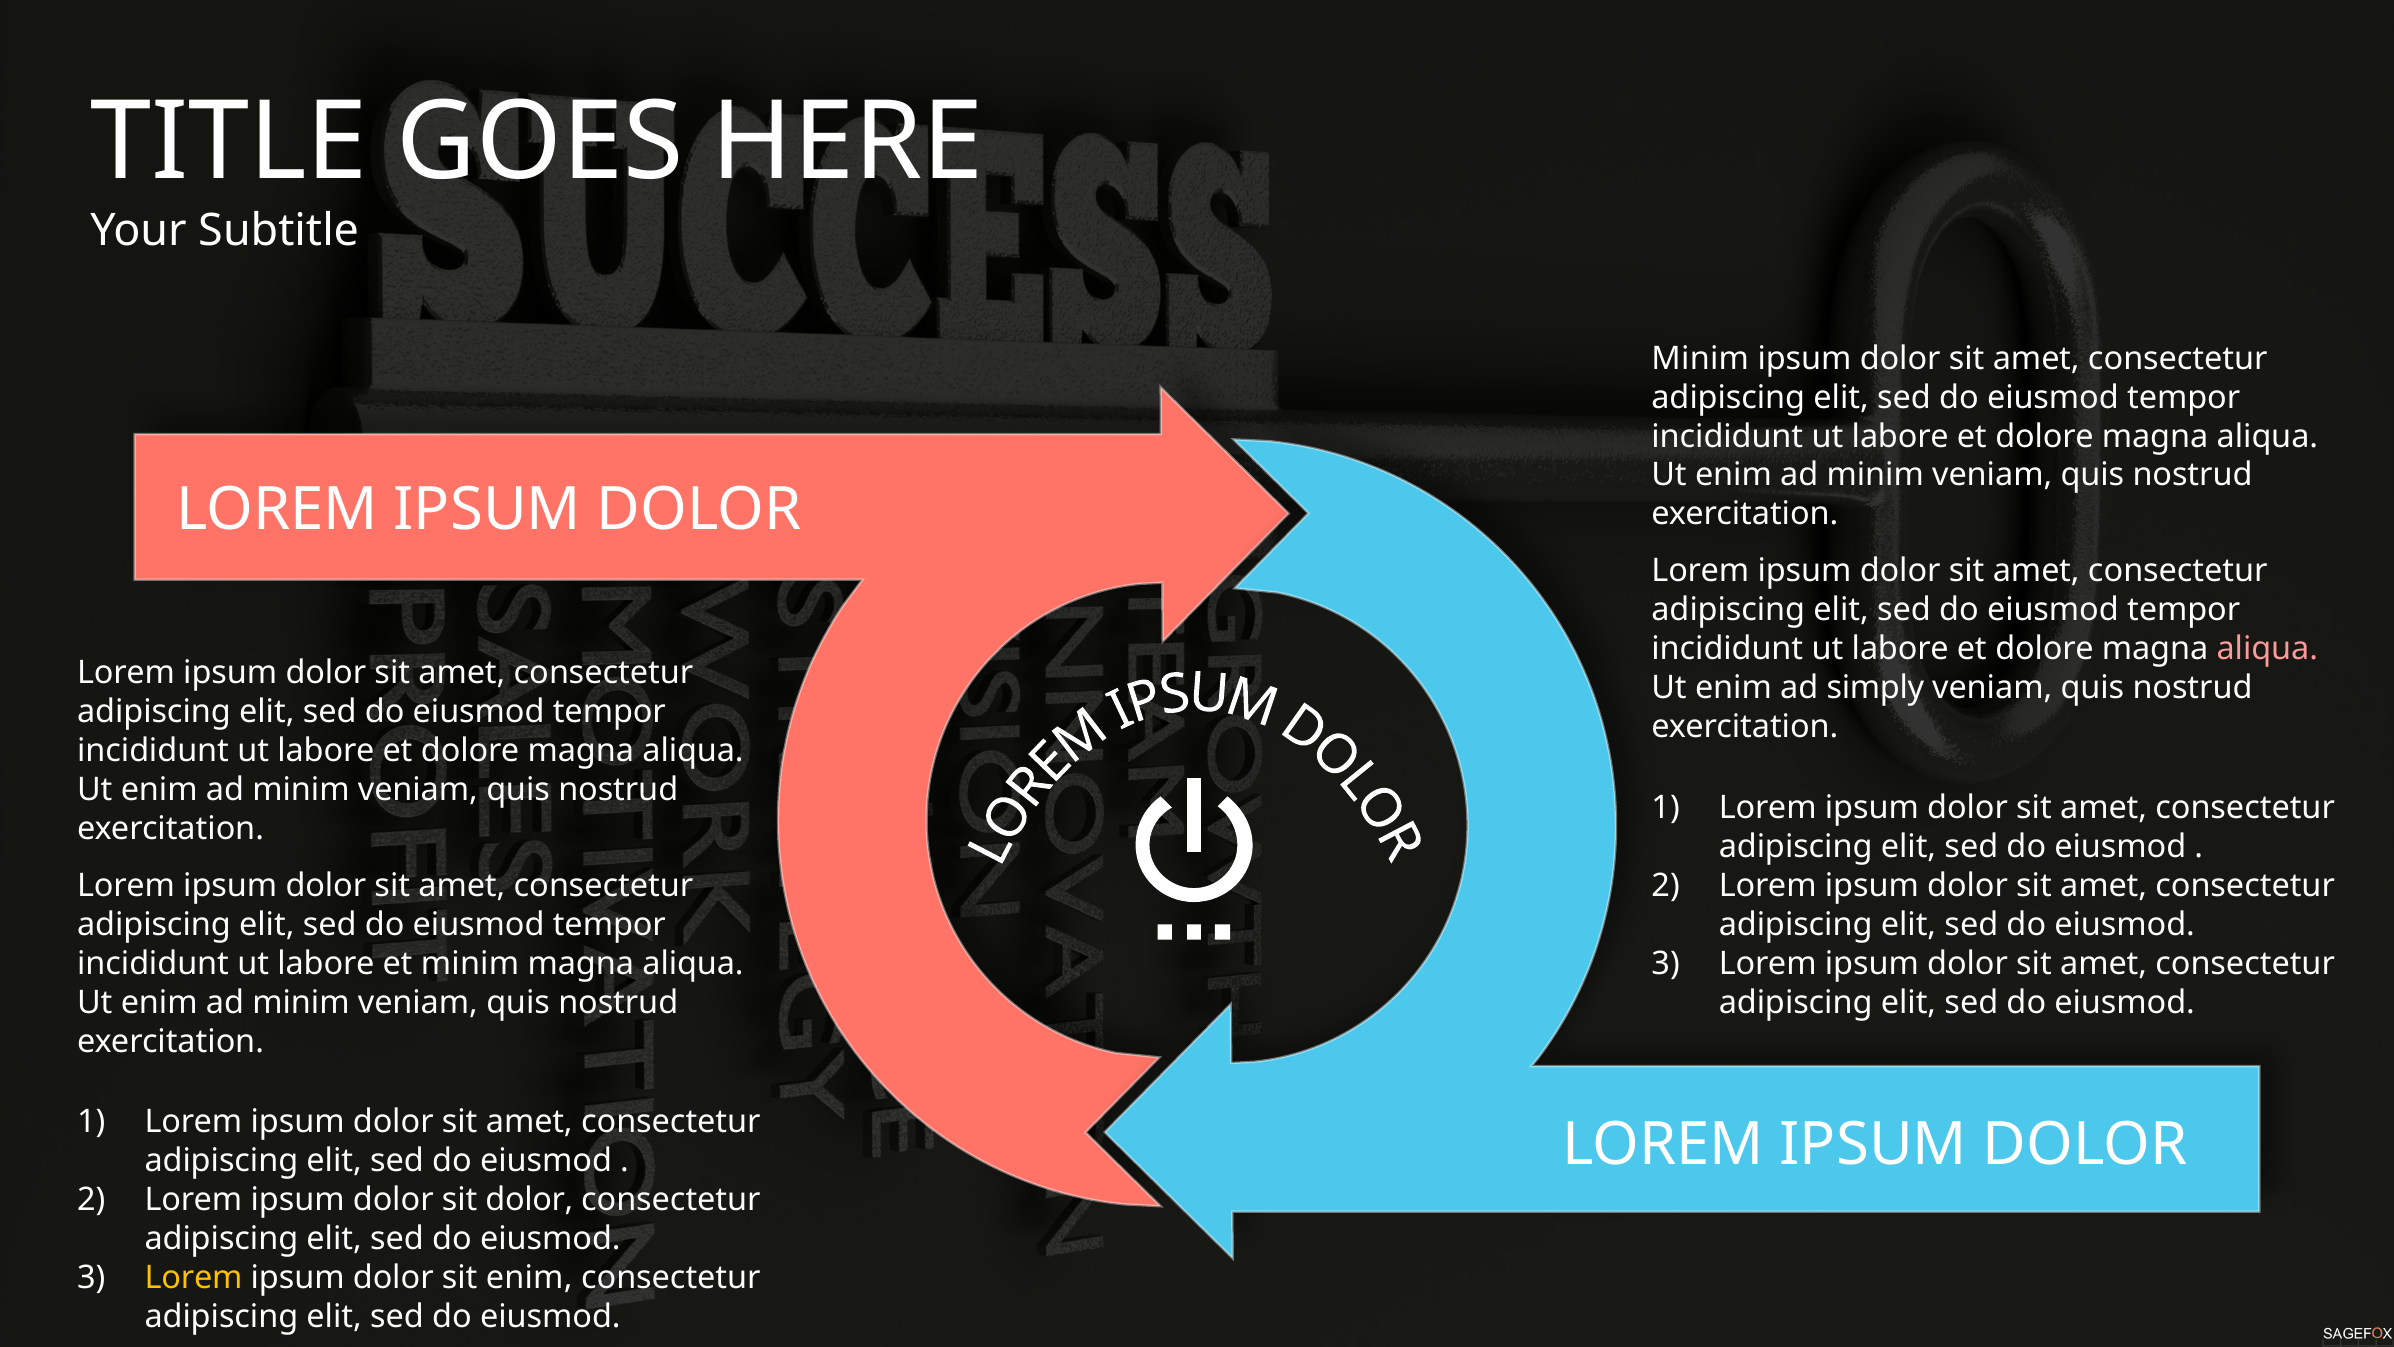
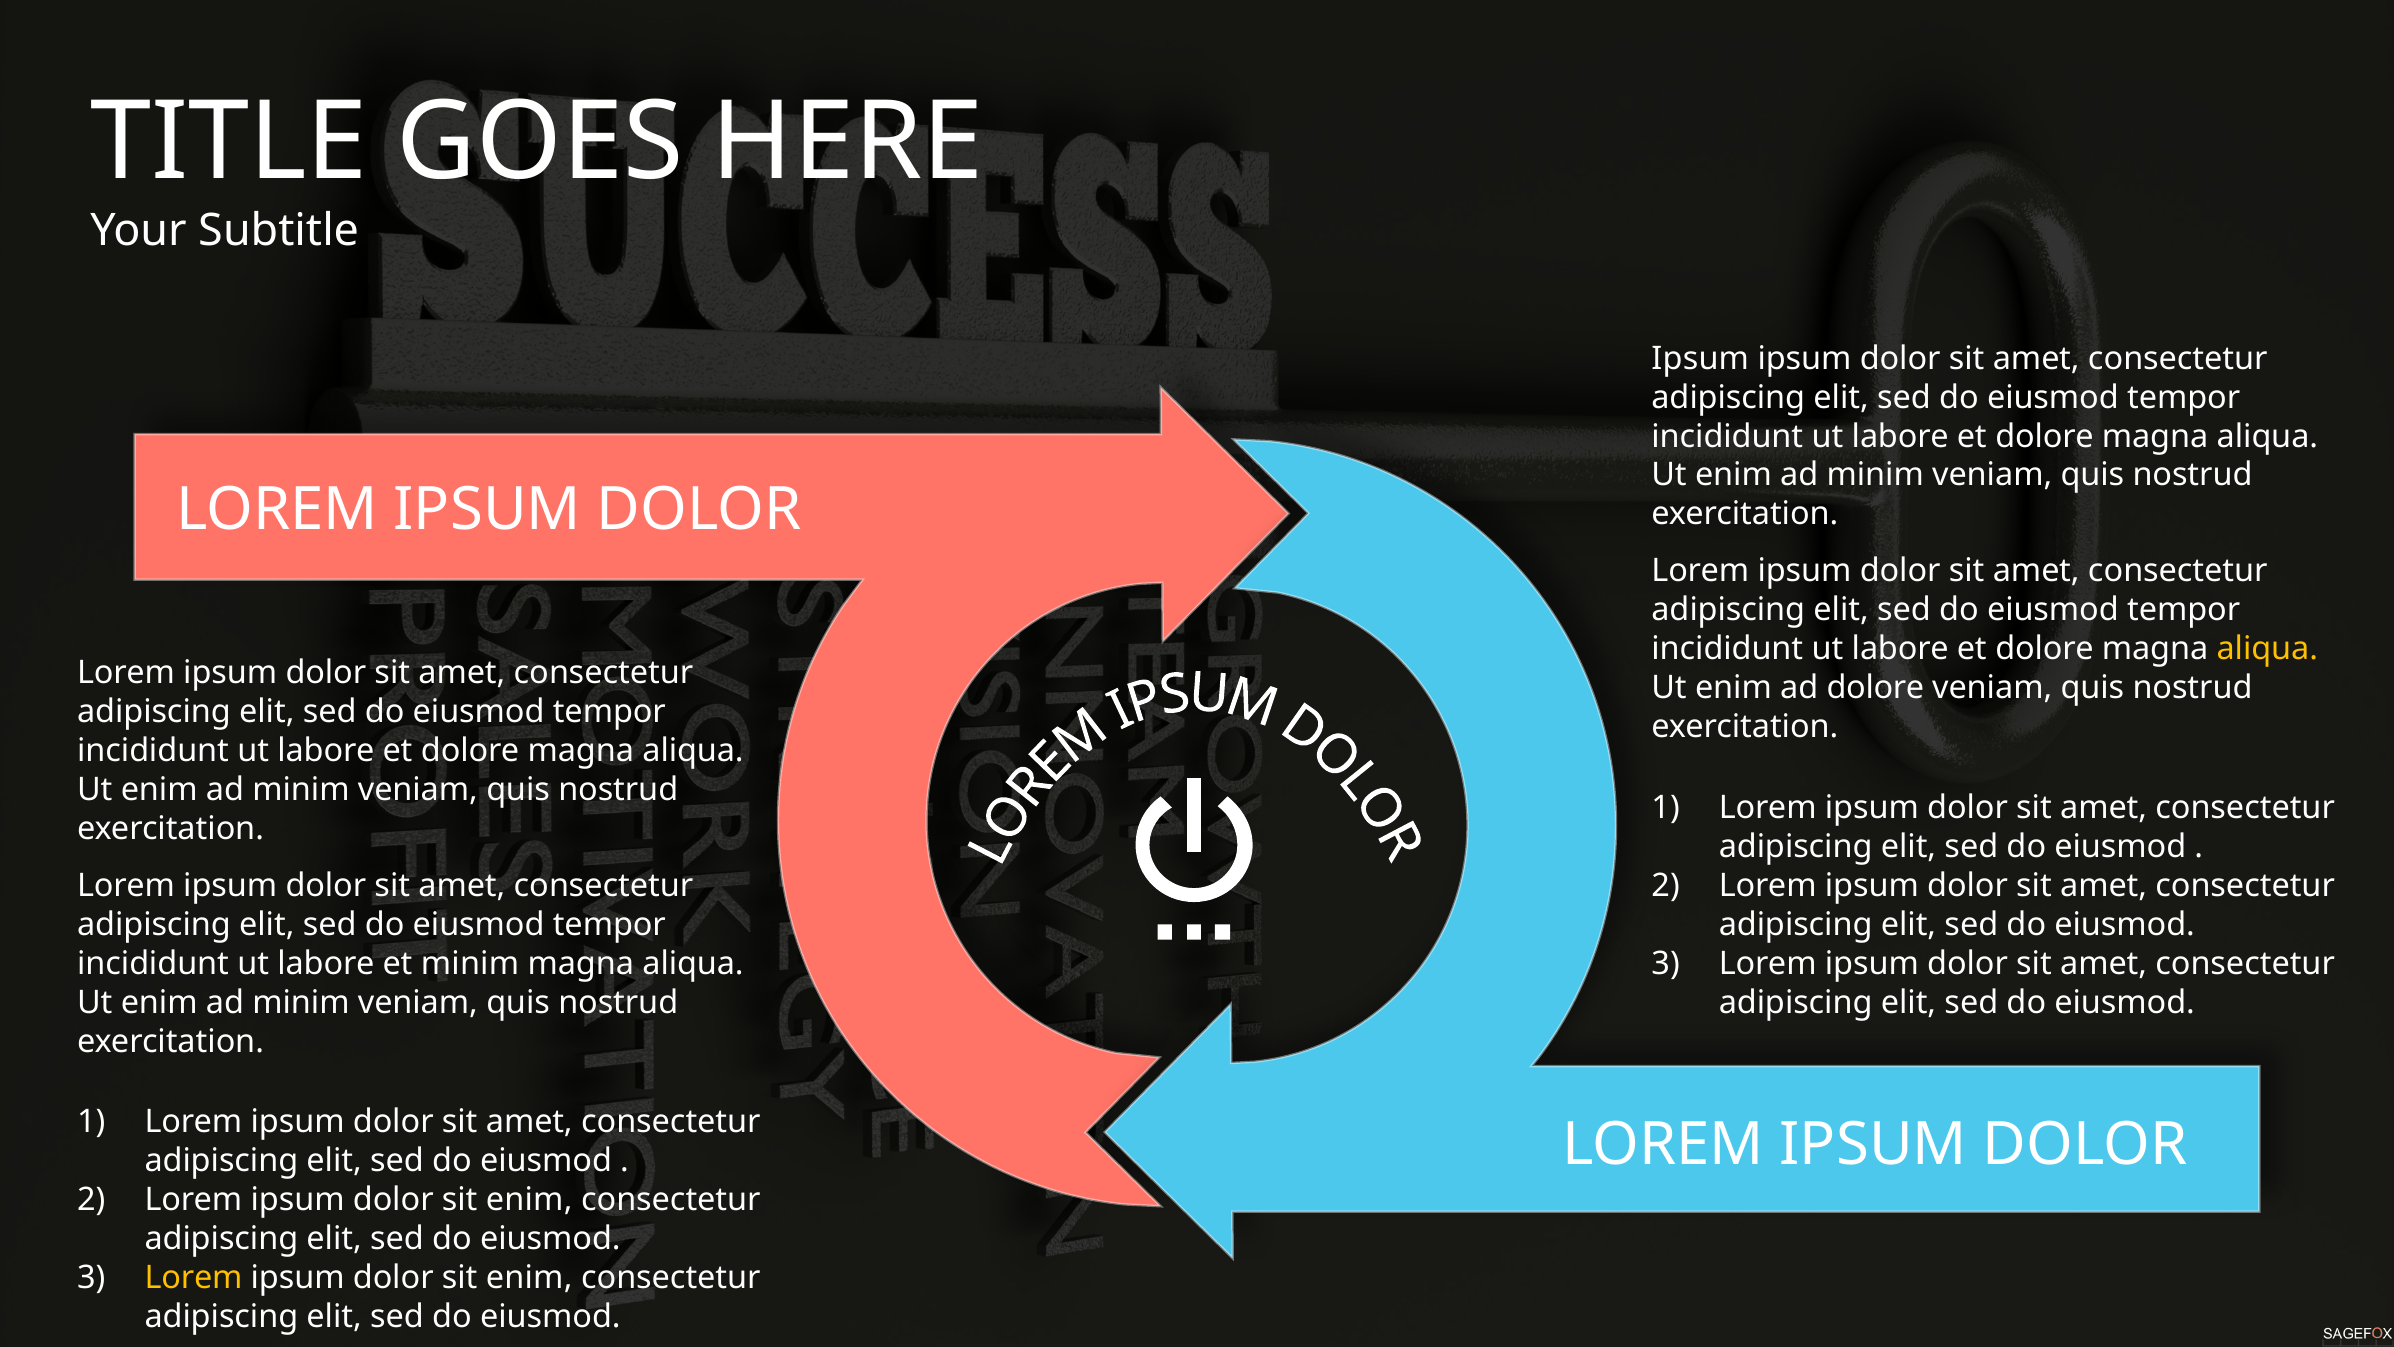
Minim: Minim -> Ipsum (1700, 358)
aliqua colour: pink -> yellow (2267, 649)
ad simply: simply -> dolore (1875, 688)
dolor: dolor -> enim (529, 1200)
